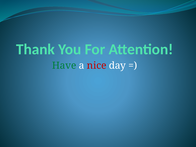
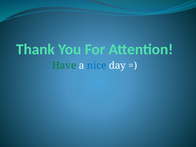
nice colour: red -> blue (97, 66)
